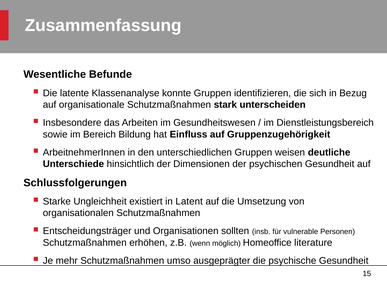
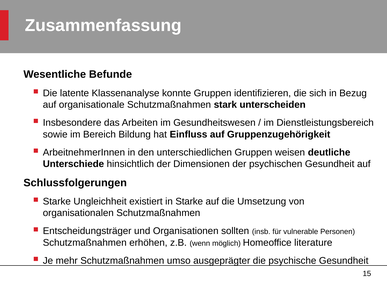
in Latent: Latent -> Starke (189, 202)
